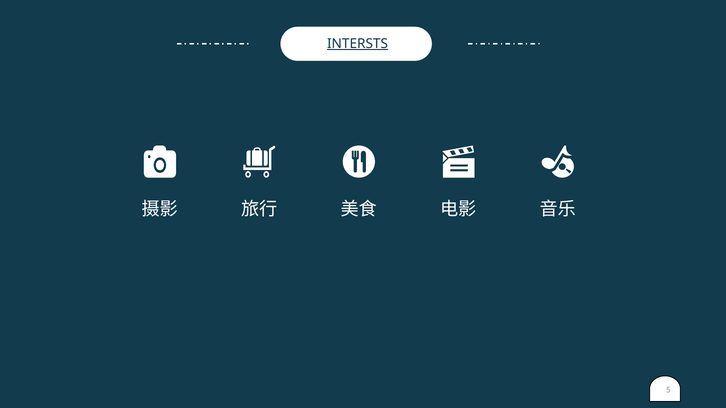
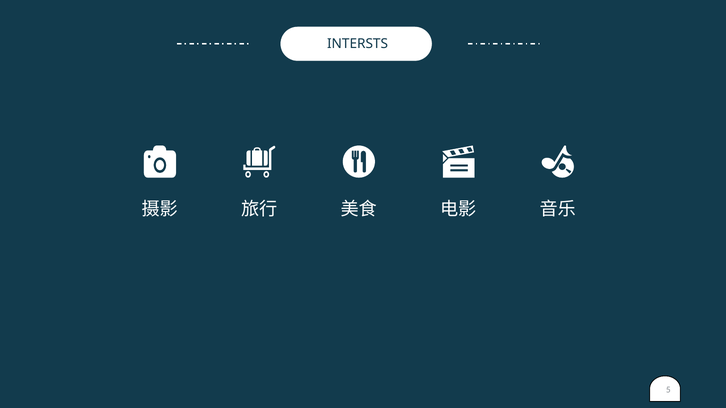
INTERSTS underline: present -> none (358, 44)
